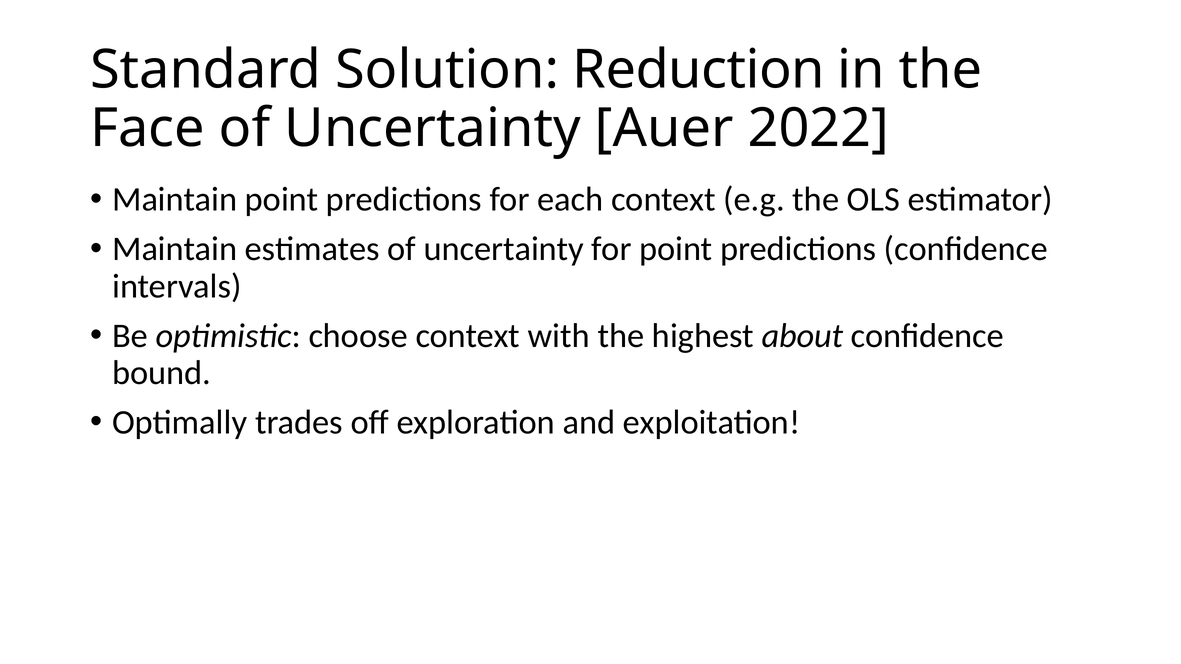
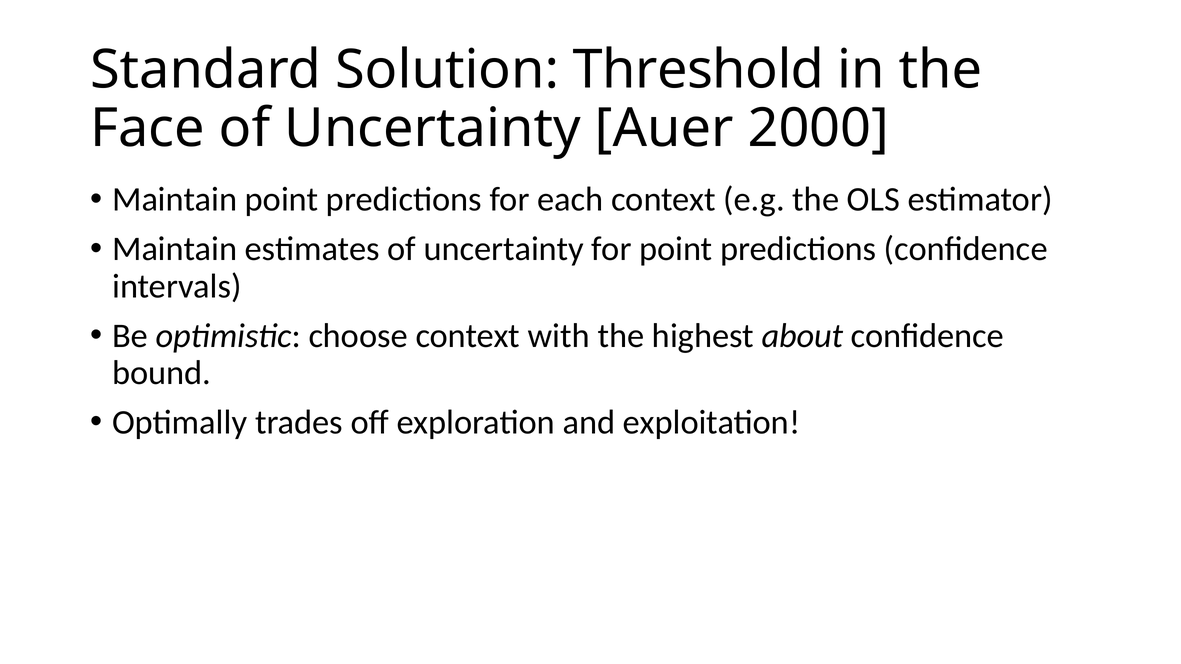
Reduction: Reduction -> Threshold (699, 70)
2022: 2022 -> 2000 (818, 128)
